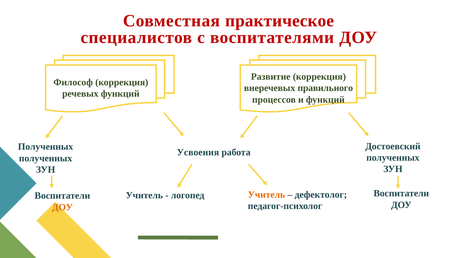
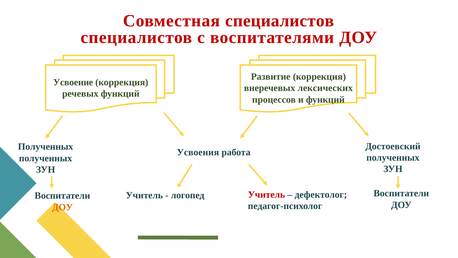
Совместная практическое: практическое -> специалистов (280, 21)
Философ: Философ -> Усвоение (73, 82)
правильного: правильного -> лексических (325, 88)
Учитель colour: orange -> red (266, 194)
